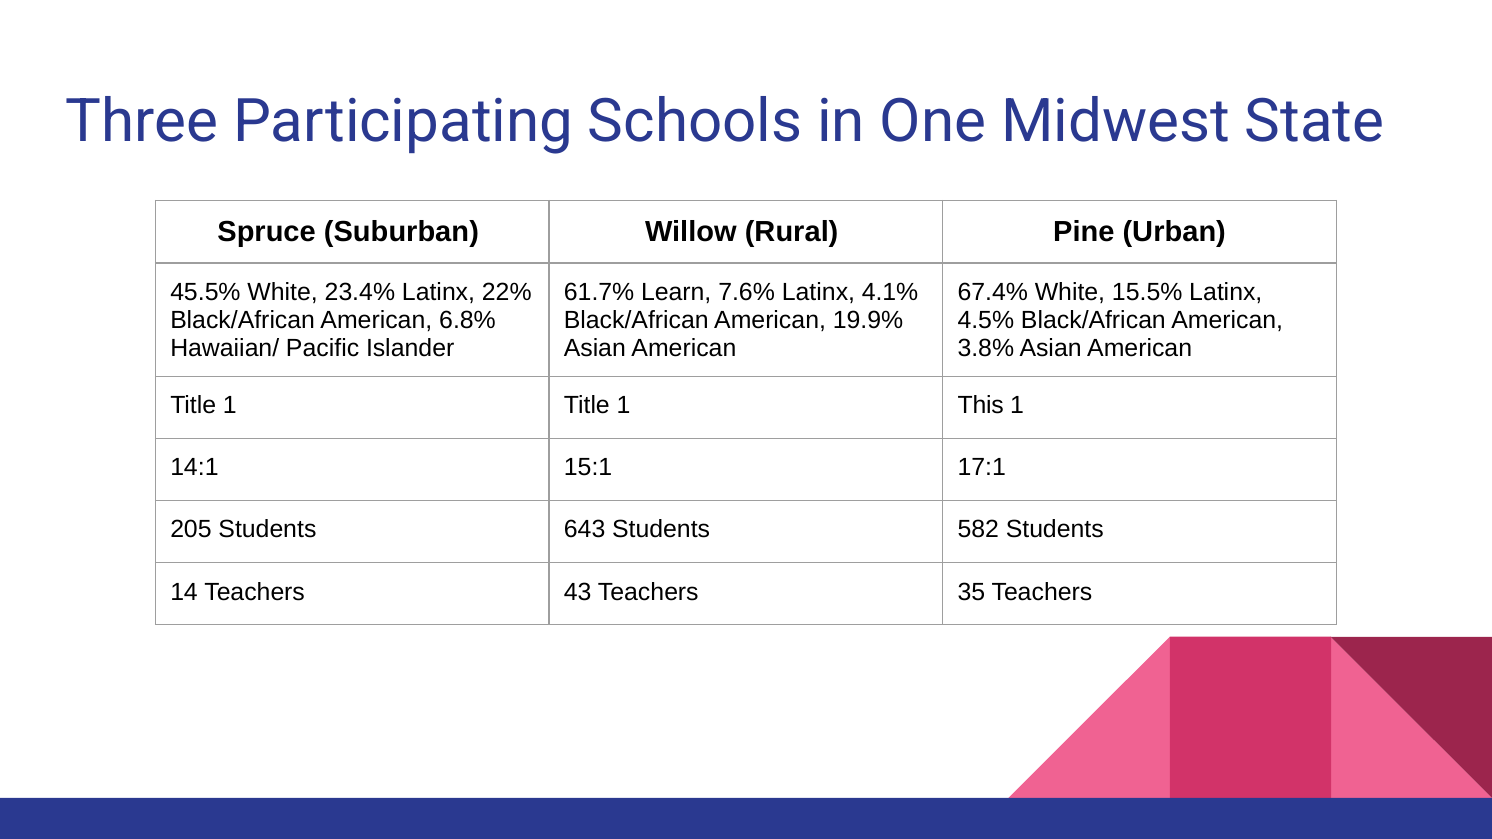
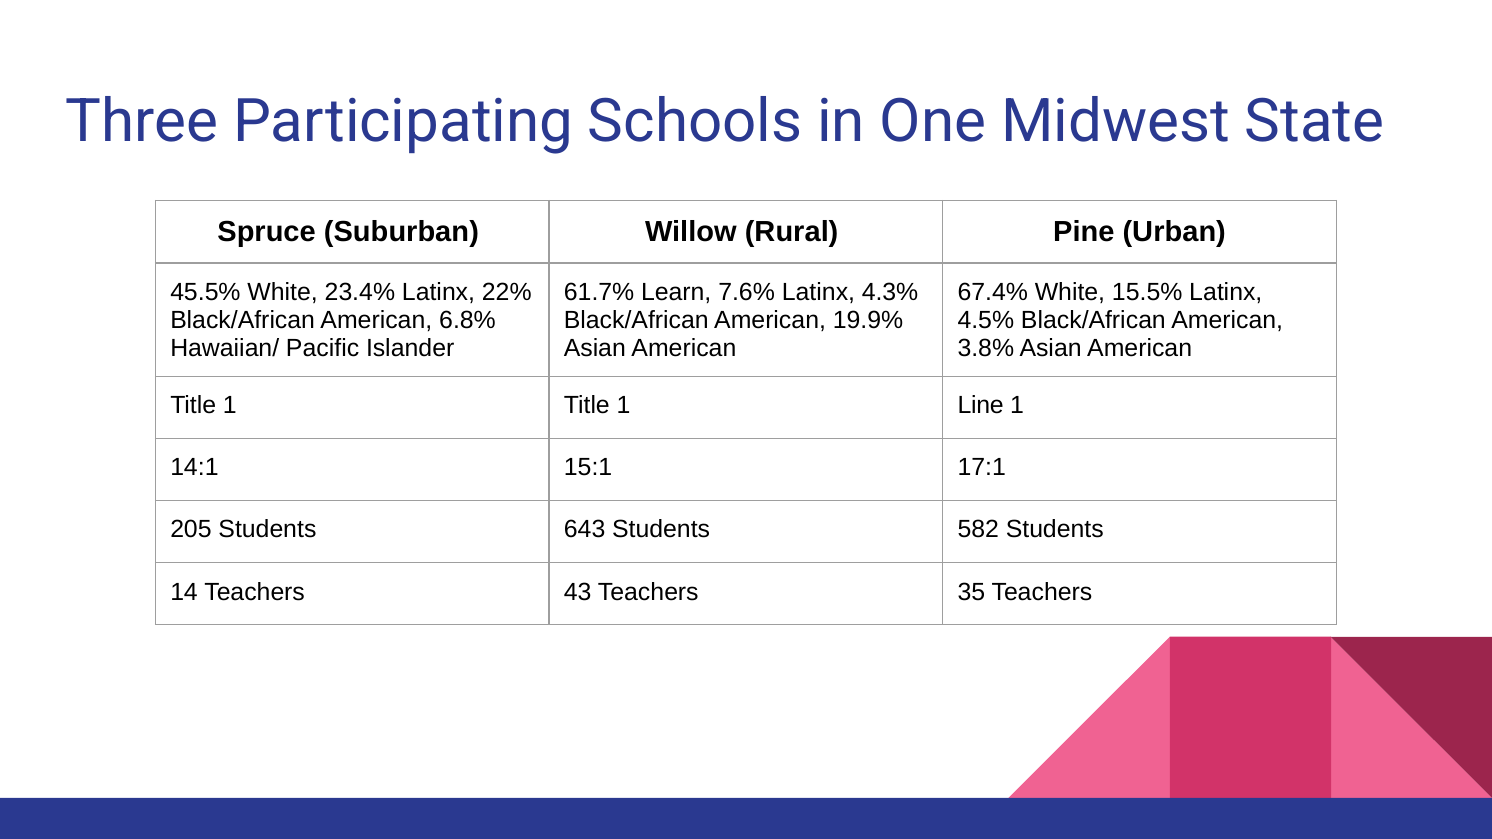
4.1%: 4.1% -> 4.3% (890, 292)
This: This -> Line (981, 406)
